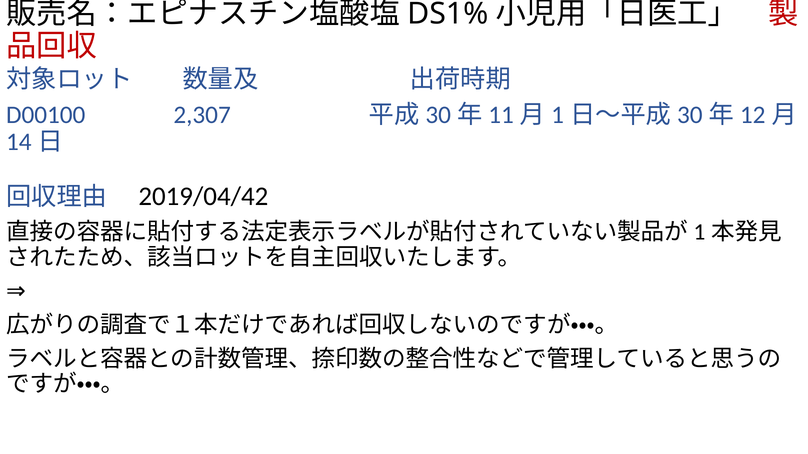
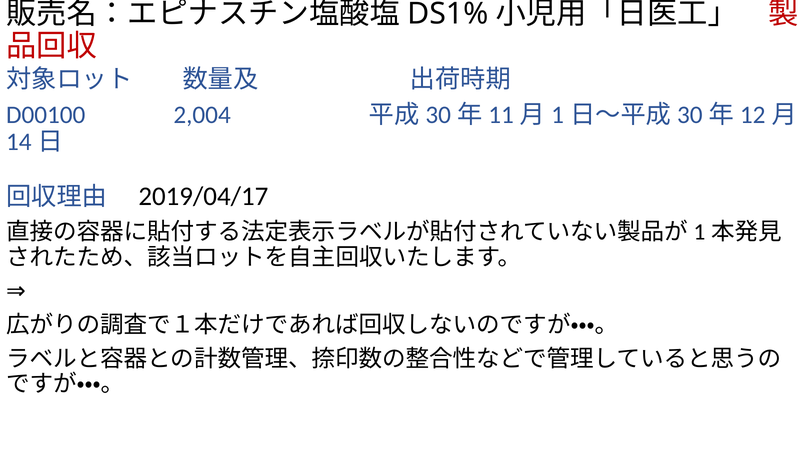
2,307: 2,307 -> 2,004 (202, 115)
2019/04/42: 2019/04/42 -> 2019/04/17 (203, 196)
